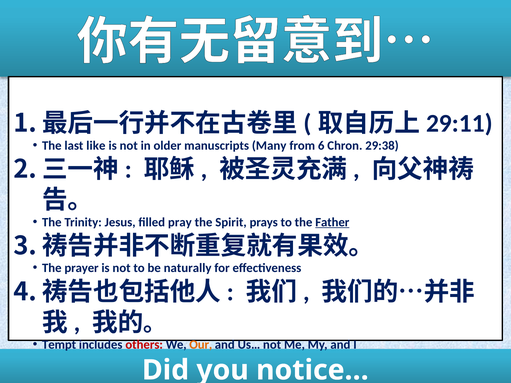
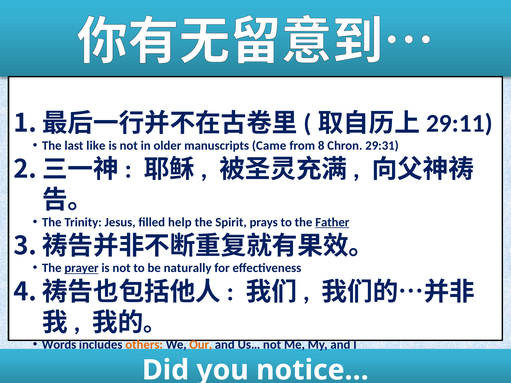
Many: Many -> Came (269, 146)
6: 6 -> 8 (321, 146)
29:38: 29:38 -> 29:31 (382, 146)
pray: pray -> help (180, 222)
prayer underline: none -> present (82, 268)
Tempt: Tempt -> Words (59, 345)
others colour: red -> orange (144, 345)
